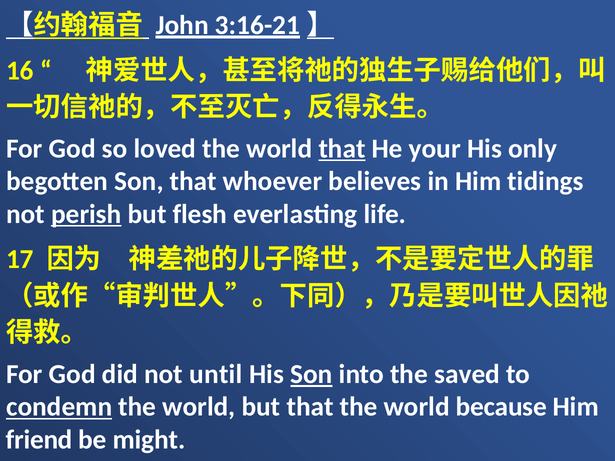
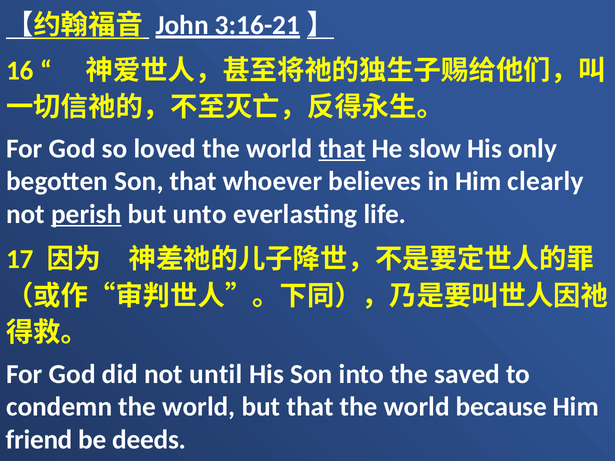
your: your -> slow (435, 149)
tidings: tidings -> clearly (546, 181)
flesh: flesh -> unto (200, 214)
Son underline: present -> none (311, 374)
condemn underline: present -> none (59, 407)
might: might -> deeds (149, 440)
